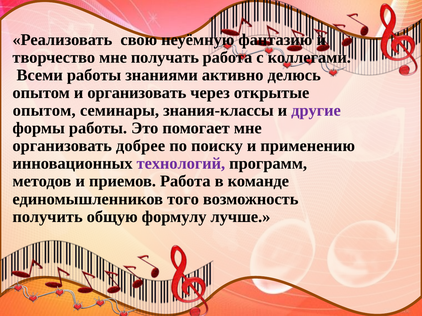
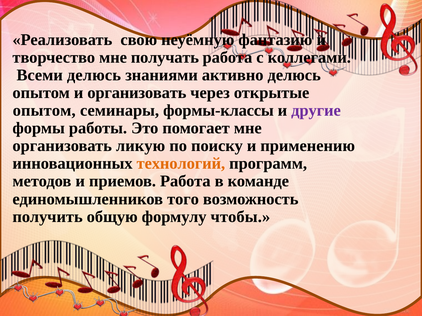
Всеми работы: работы -> делюсь (94, 75)
знания-классы: знания-классы -> формы-классы (218, 111)
добрее: добрее -> ликую (141, 146)
технологий colour: purple -> orange (181, 164)
лучше: лучше -> чтобы (240, 217)
